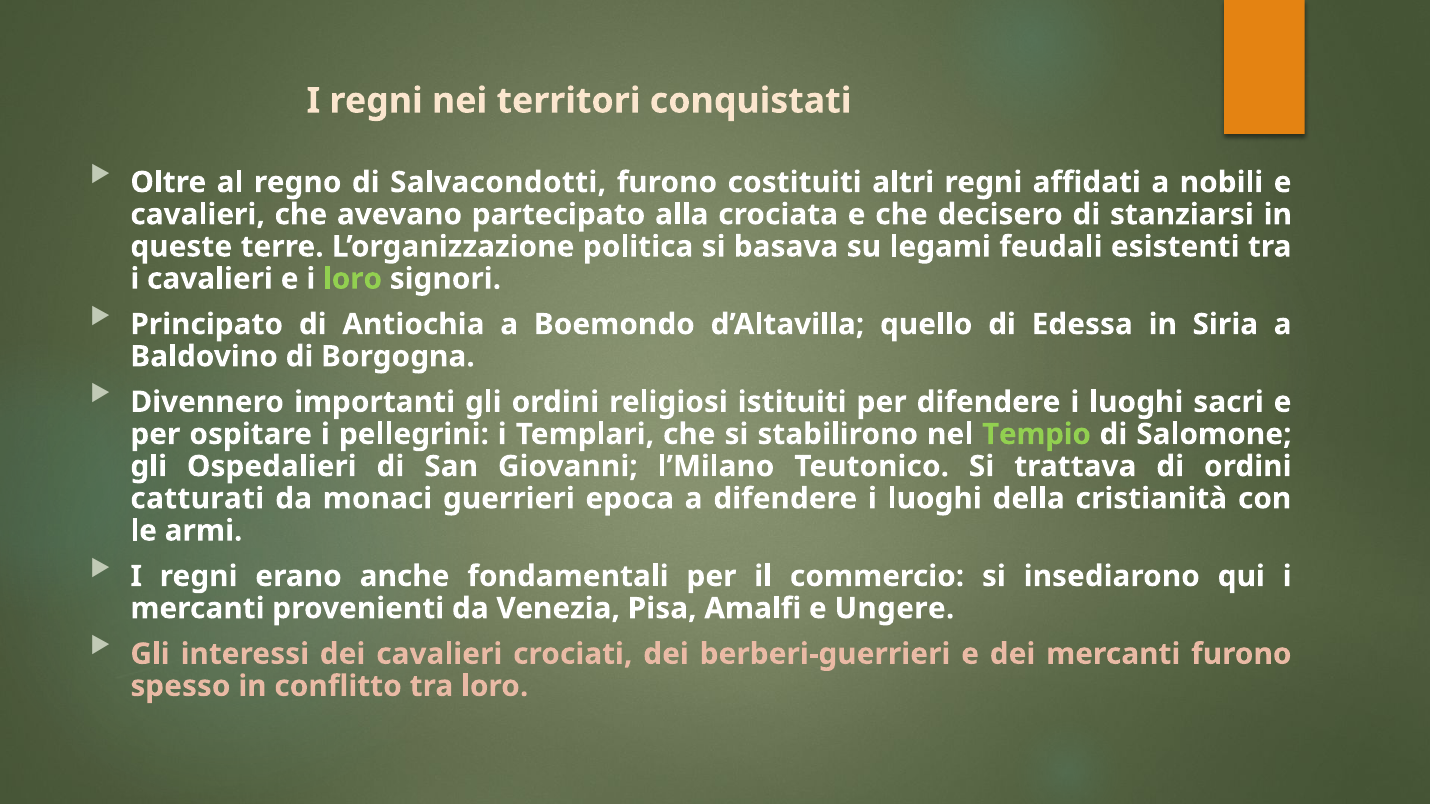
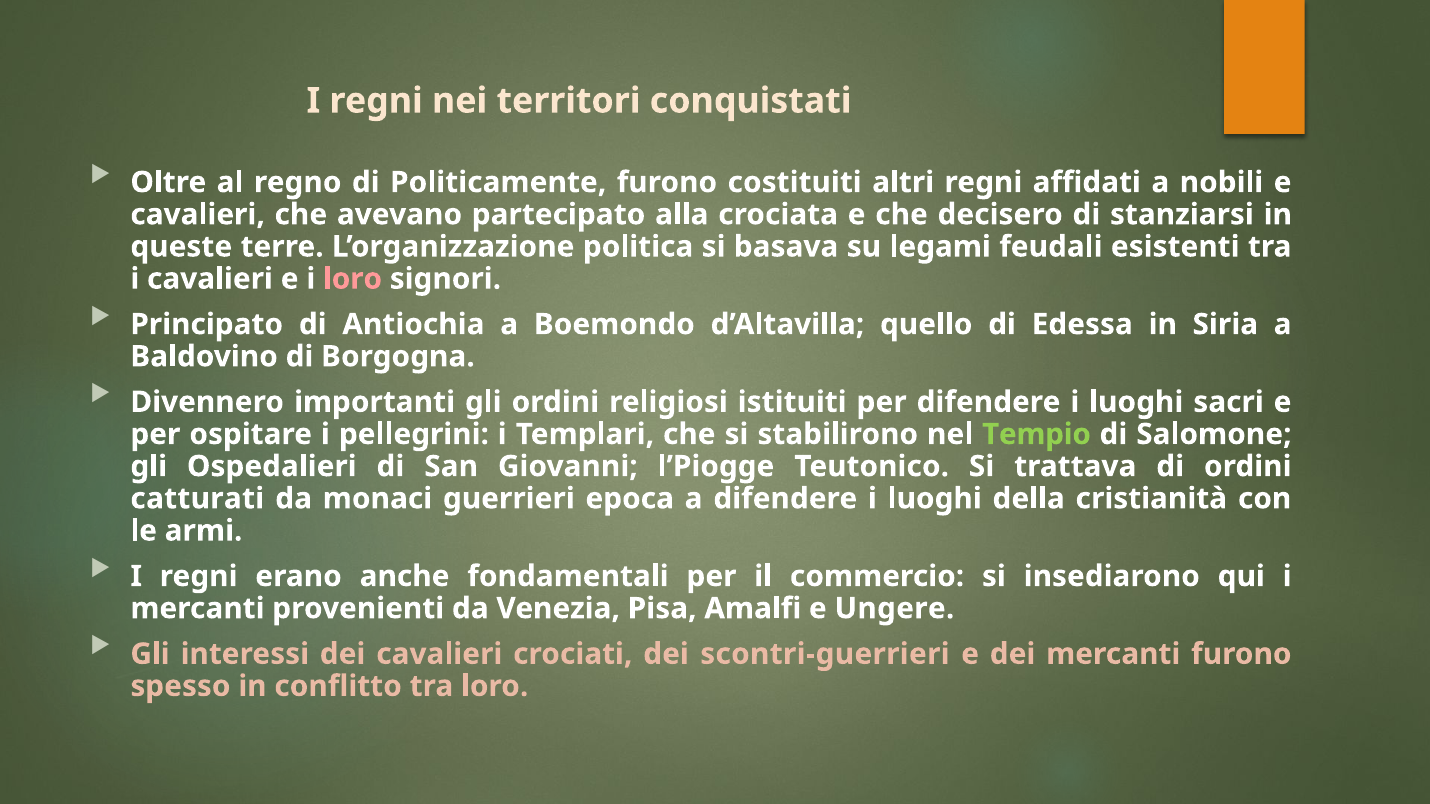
Salvacondotti: Salvacondotti -> Politicamente (498, 182)
loro colour: light green -> pink (353, 279)
l’Milano: l’Milano -> l’Piogge (716, 467)
berberi-guerrieri: berberi-guerrieri -> scontri-guerrieri (825, 654)
